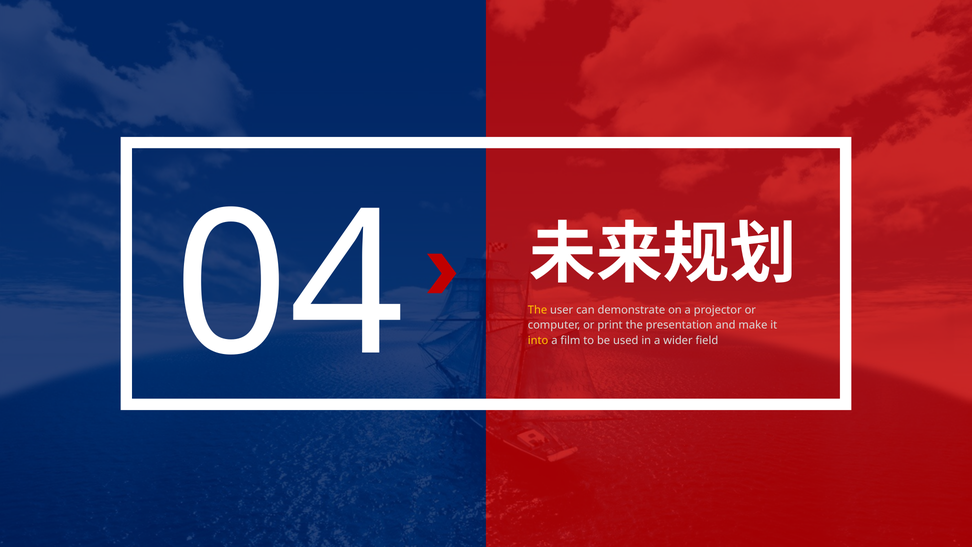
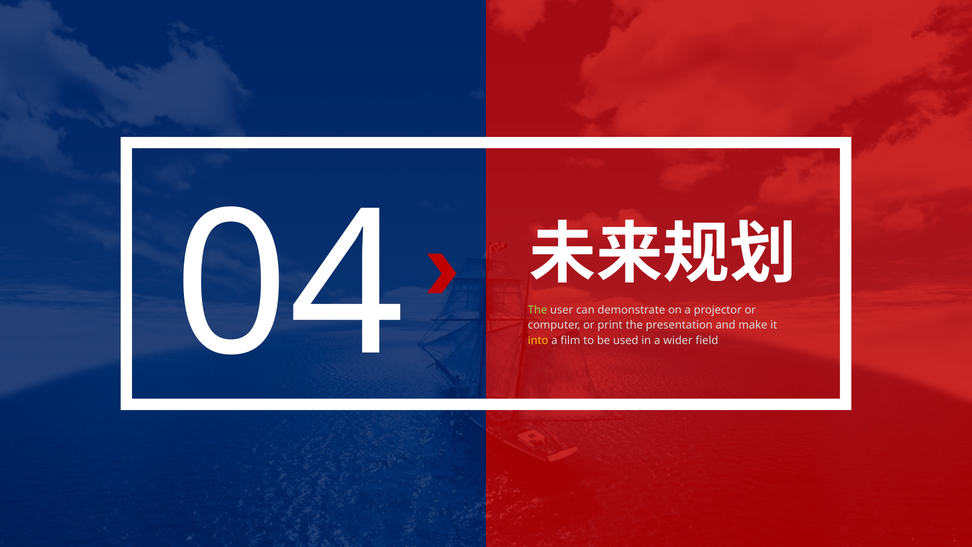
The colour: yellow -> light green (538, 310)
